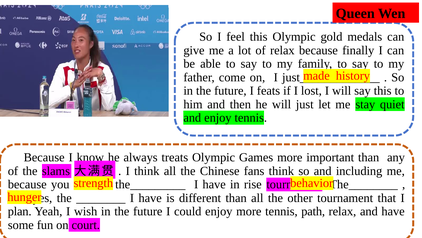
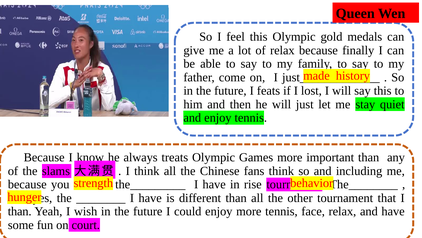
plan: plan -> than (20, 211)
path: path -> face (313, 211)
